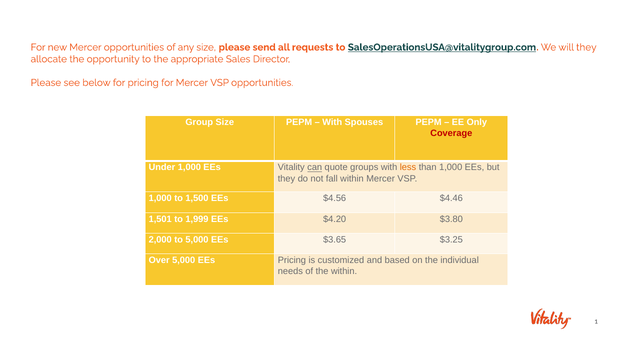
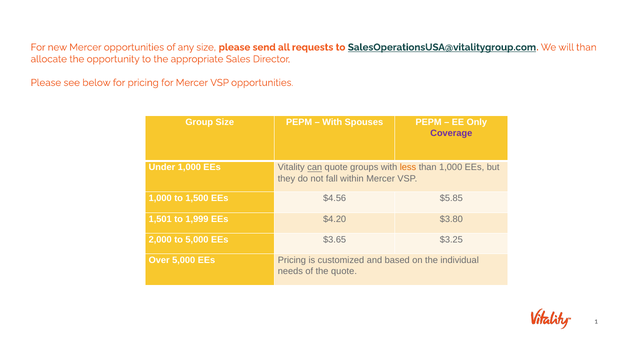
will they: they -> than (586, 47)
Coverage colour: red -> purple (451, 133)
$4.46: $4.46 -> $5.85 (451, 199)
the within: within -> quote (344, 272)
